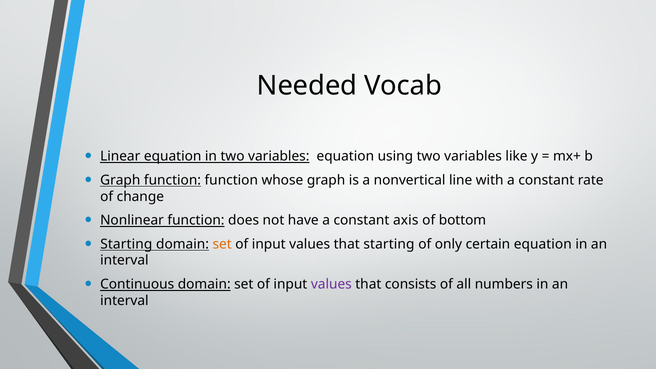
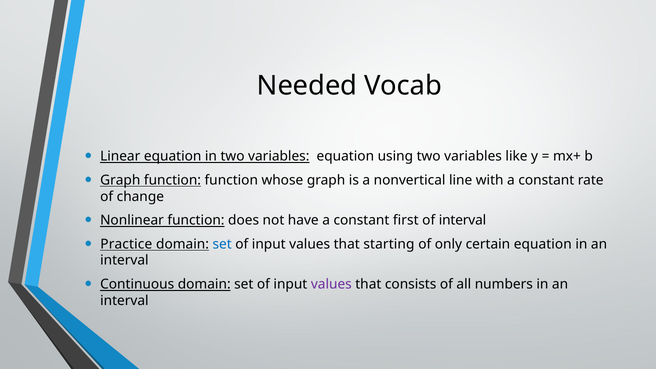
axis: axis -> first (406, 220)
of bottom: bottom -> interval (463, 220)
Starting: Starting -> Practice (126, 244)
set colour: orange -> blue (222, 244)
